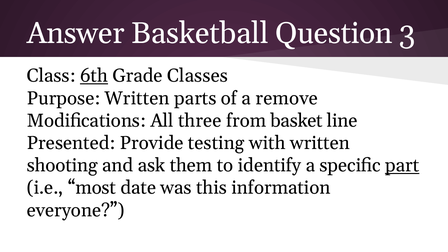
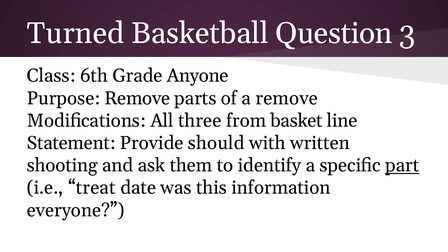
Answer: Answer -> Turned (76, 33)
6th underline: present -> none (94, 76)
Classes: Classes -> Anyone (198, 76)
Purpose Written: Written -> Remove (137, 98)
Presented: Presented -> Statement (71, 143)
testing: testing -> should (216, 143)
most: most -> treat (92, 188)
